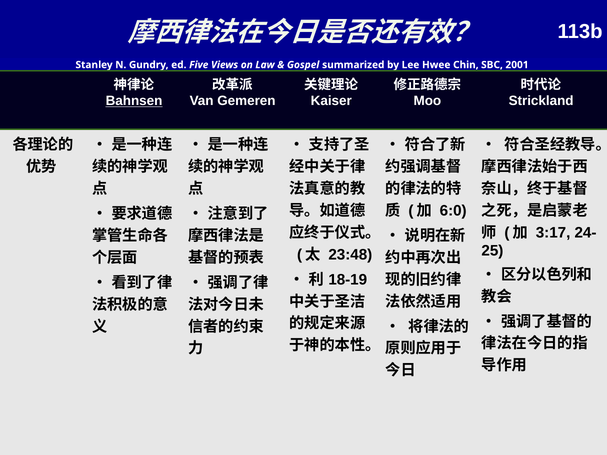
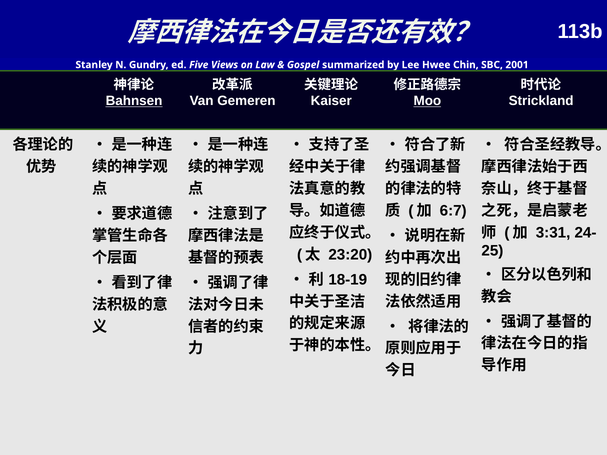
Moo underline: none -> present (427, 101)
6:0: 6:0 -> 6:7 (453, 211)
3:17: 3:17 -> 3:31 (553, 233)
23:48: 23:48 -> 23:20 (350, 255)
